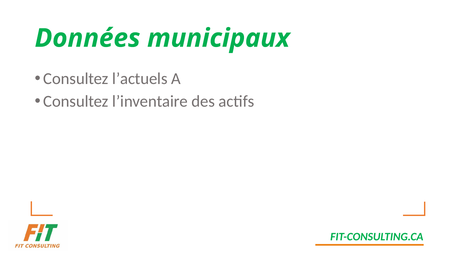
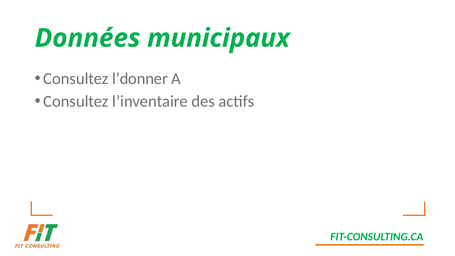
l’actuels: l’actuels -> l’donner (140, 79)
